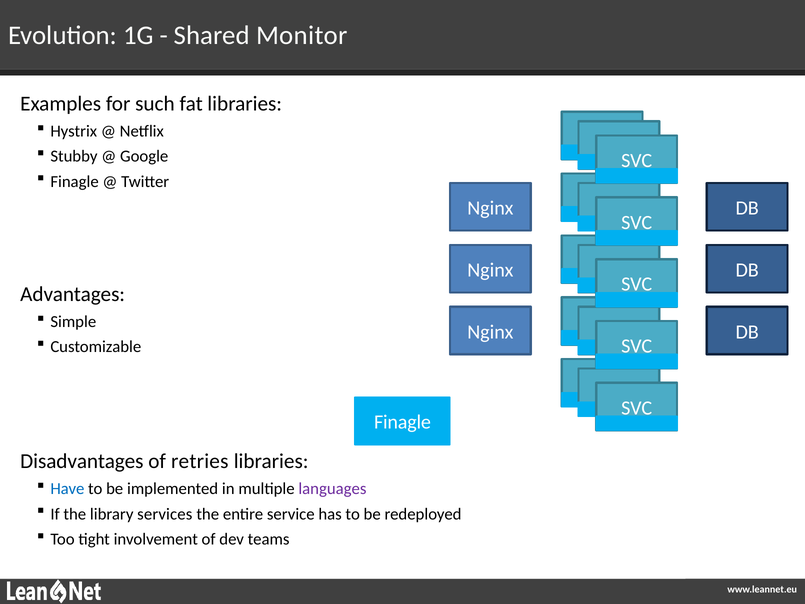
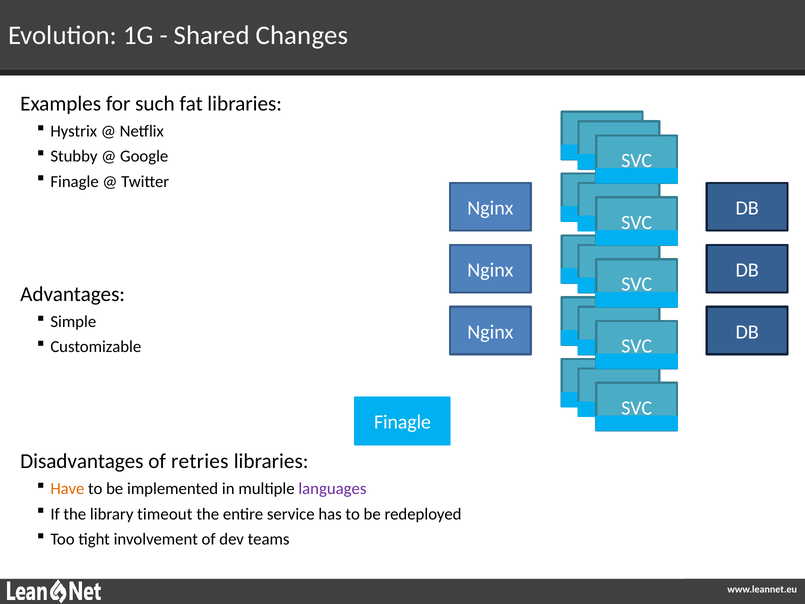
Monitor: Monitor -> Changes (302, 36)
Have colour: blue -> orange (67, 489)
services: services -> timeout (165, 514)
